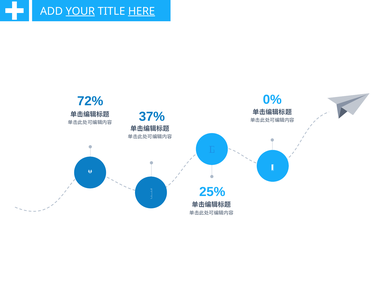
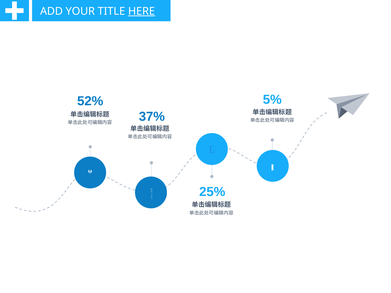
YOUR underline: present -> none (80, 11)
0%: 0% -> 5% (272, 100)
72%: 72% -> 52% (90, 101)
